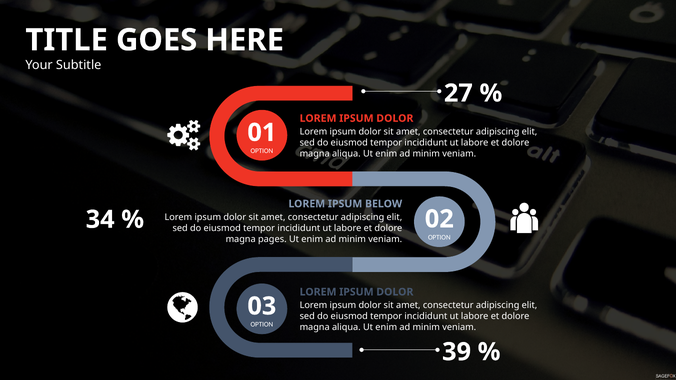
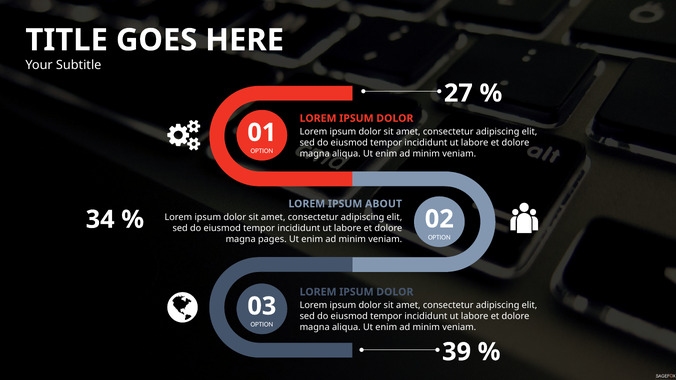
BELOW: BELOW -> ABOUT (384, 204)
